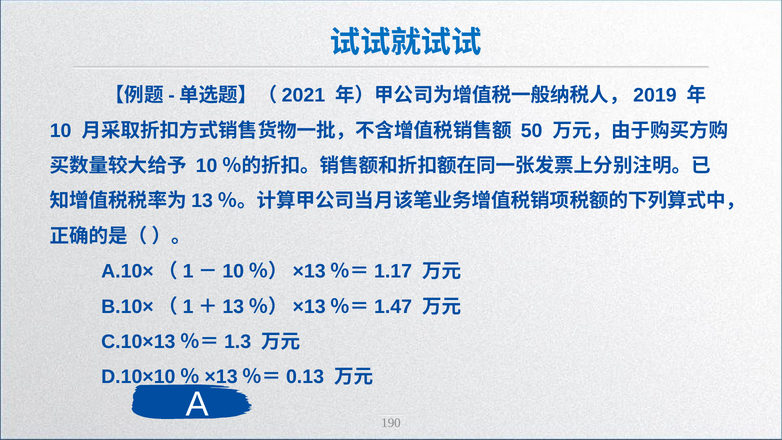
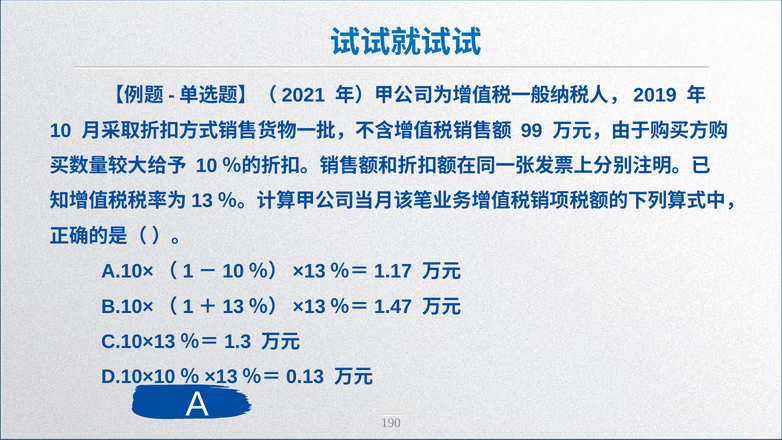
50: 50 -> 99 (532, 131)
